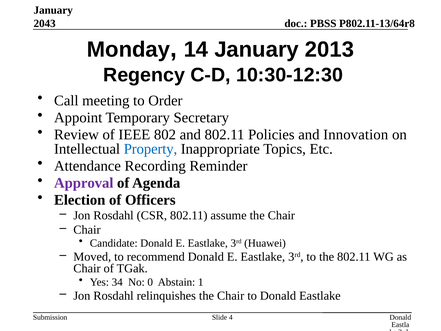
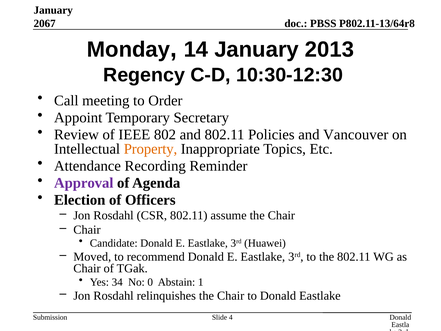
2043: 2043 -> 2067 (45, 24)
Innovation: Innovation -> Vancouver (356, 135)
Property colour: blue -> orange (150, 149)
